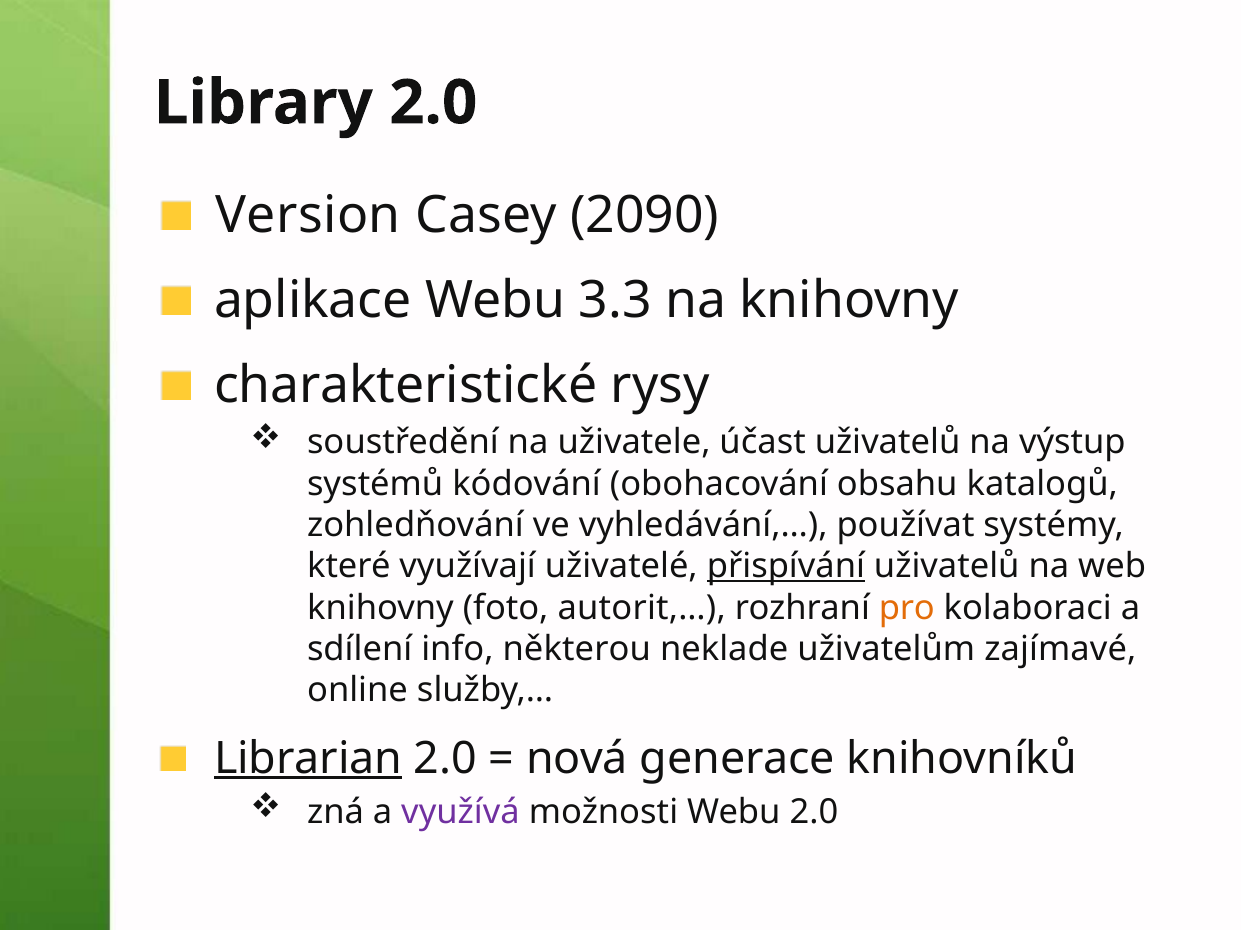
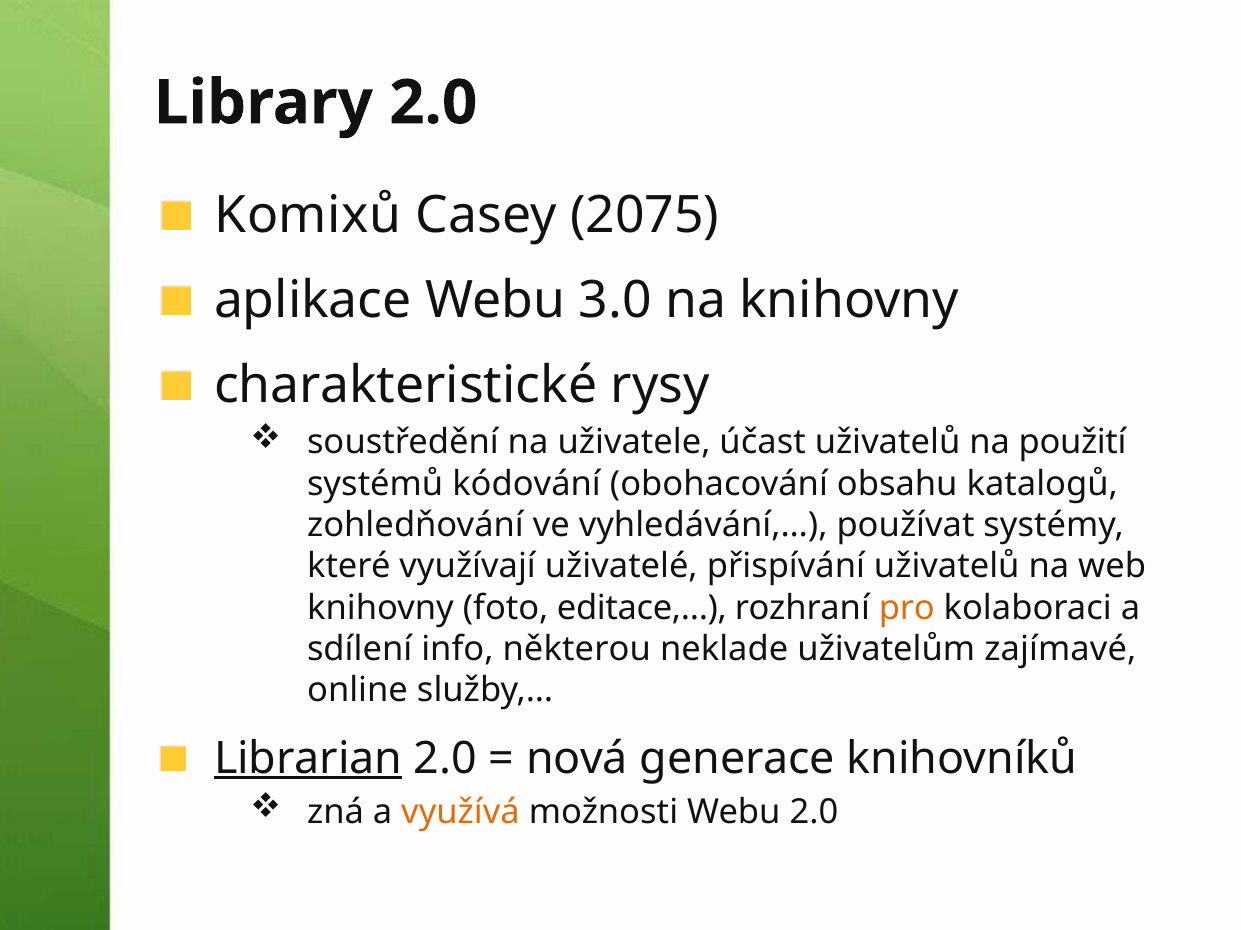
Version: Version -> Komixů (308, 216)
2090: 2090 -> 2075 (645, 216)
3.3: 3.3 -> 3.0 (615, 301)
výstup: výstup -> použití (1073, 443)
přispívání underline: present -> none (786, 567)
autorit,…: autorit,… -> editace,… (642, 608)
využívá colour: purple -> orange (461, 813)
